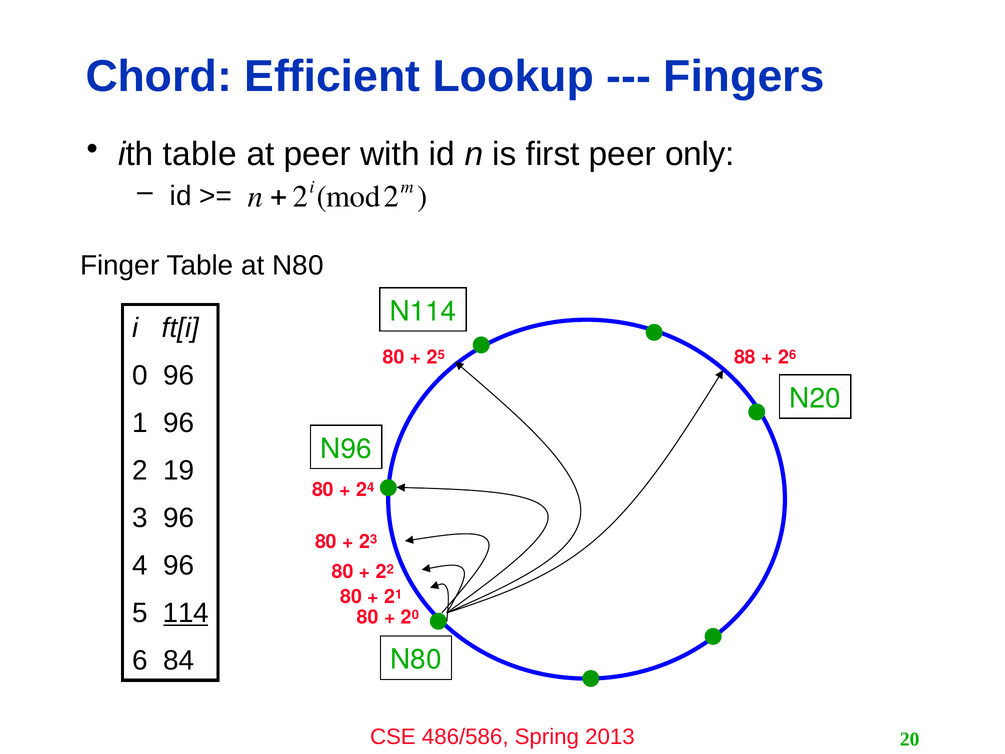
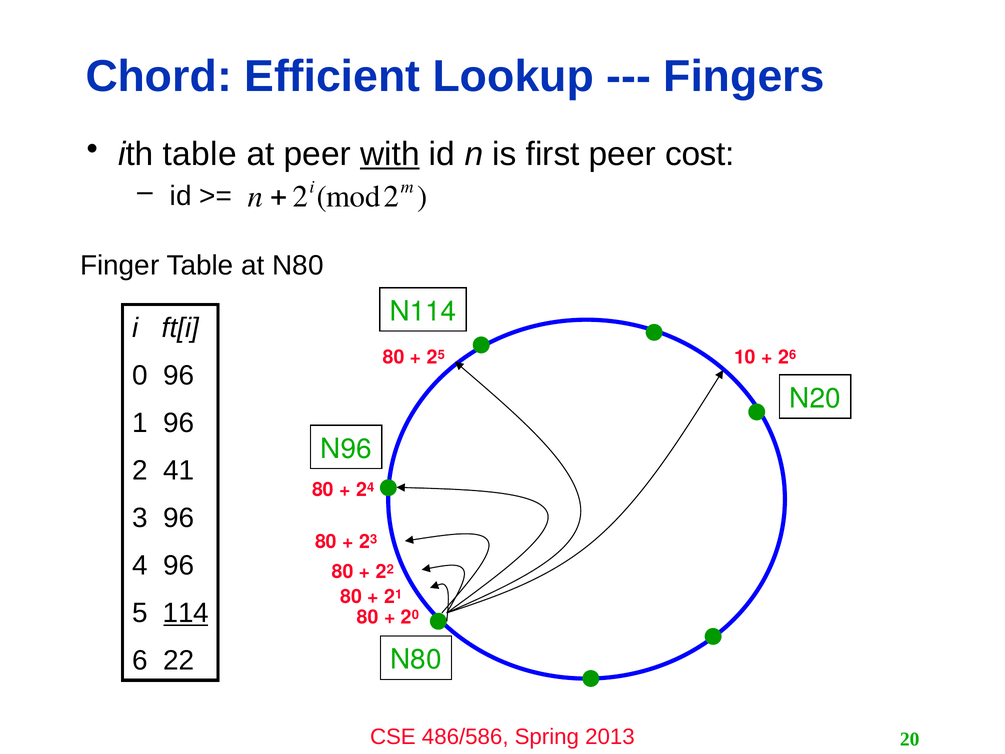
with underline: none -> present (390, 154)
only: only -> cost (700, 154)
88: 88 -> 10 (745, 357)
19: 19 -> 41 (179, 470)
6 84: 84 -> 22 (179, 660)
